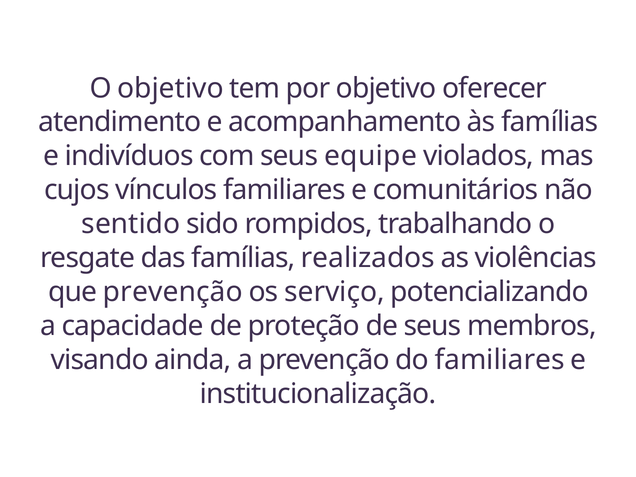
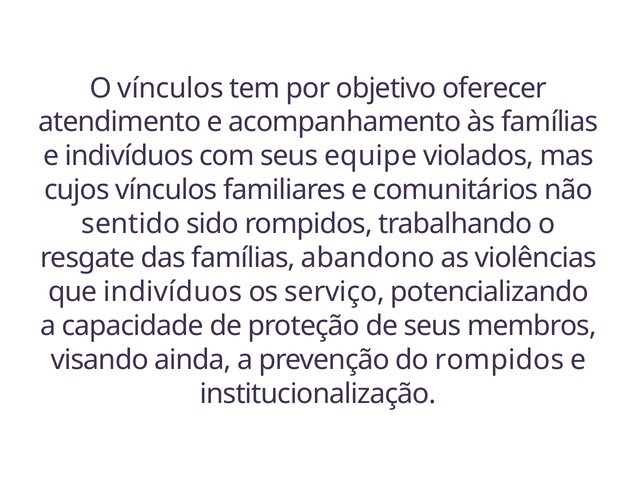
O objetivo: objetivo -> vínculos (171, 88)
realizados: realizados -> abandono (368, 258)
que prevenção: prevenção -> indivíduos (173, 292)
do familiares: familiares -> rompidos (499, 360)
